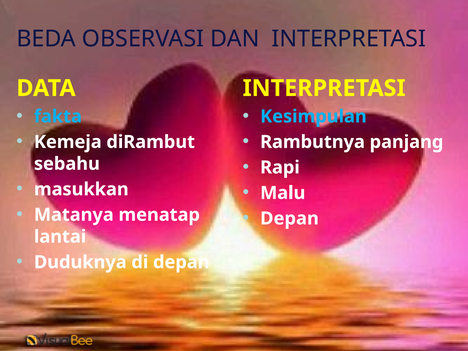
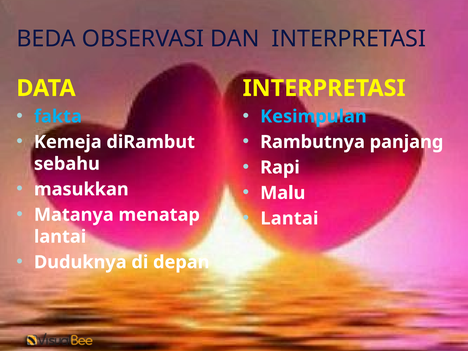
Depan: Depan -> Lantai (289, 218)
